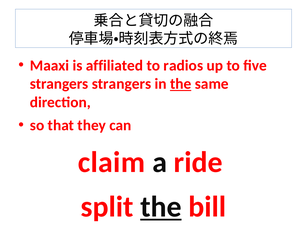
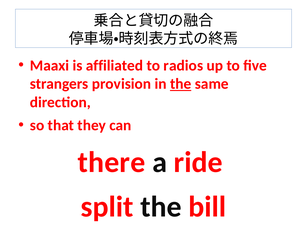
strangers strangers: strangers -> provision (121, 84)
claim: claim -> there (111, 162)
the underline: present -> none (161, 207)
